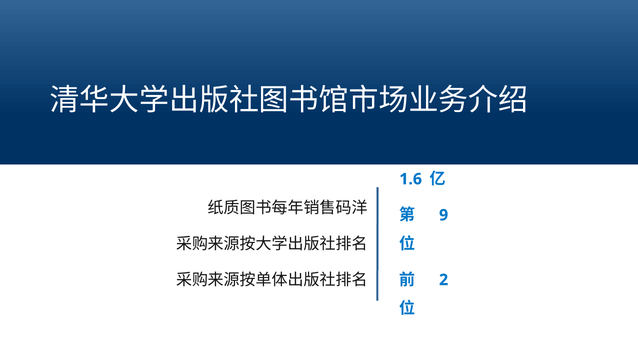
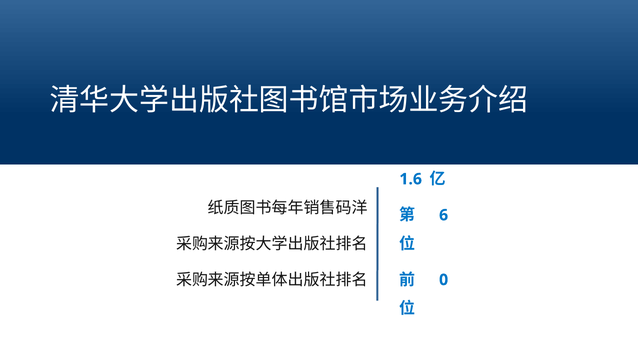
9: 9 -> 6 (444, 215)
2: 2 -> 0 (444, 280)
